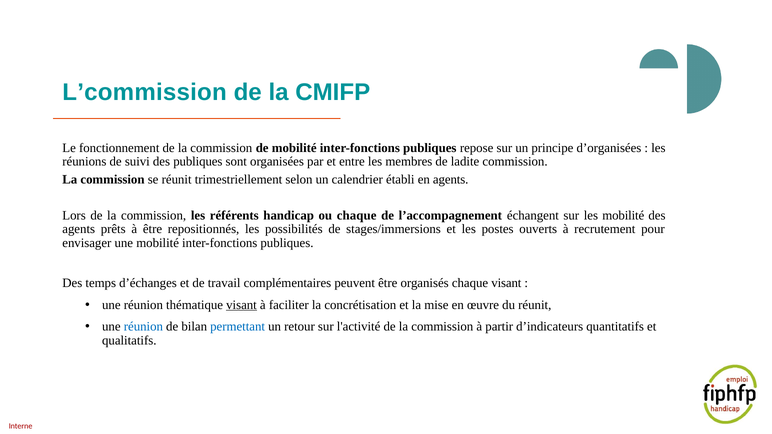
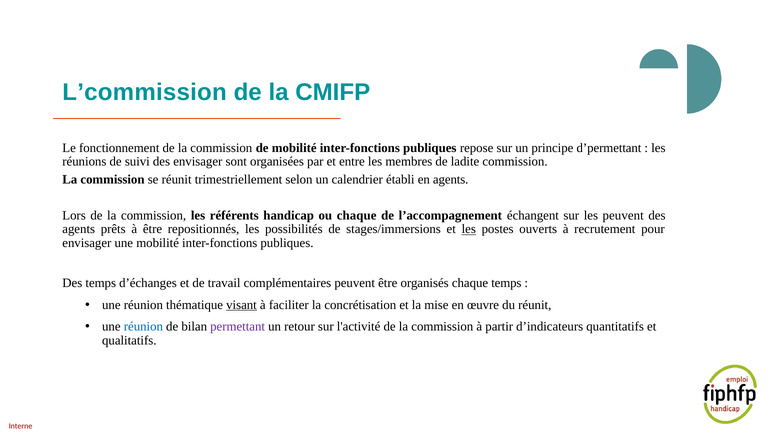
d’organisées: d’organisées -> d’permettant (609, 148)
des publiques: publiques -> envisager (198, 162)
les mobilité: mobilité -> peuvent (623, 215)
les underline: none -> present (469, 229)
chaque visant: visant -> temps (506, 283)
permettant colour: blue -> purple (238, 327)
